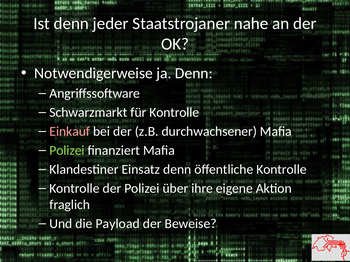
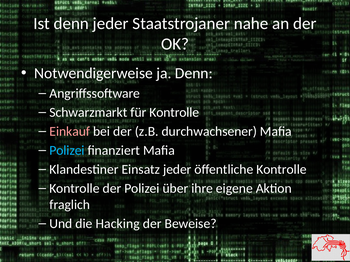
Polizei colour: light green -> light blue (67, 151)
Einsatz denn: denn -> jeder (177, 170)
Payload: Payload -> Hacking (118, 224)
